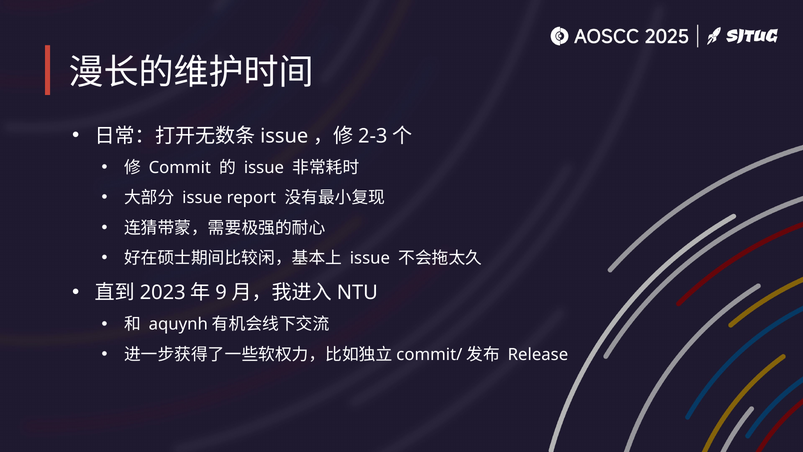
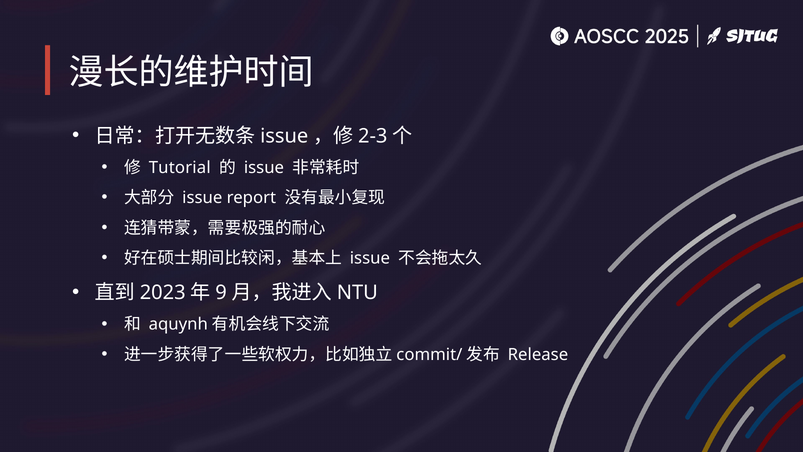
Commit: Commit -> Tutorial (180, 168)
